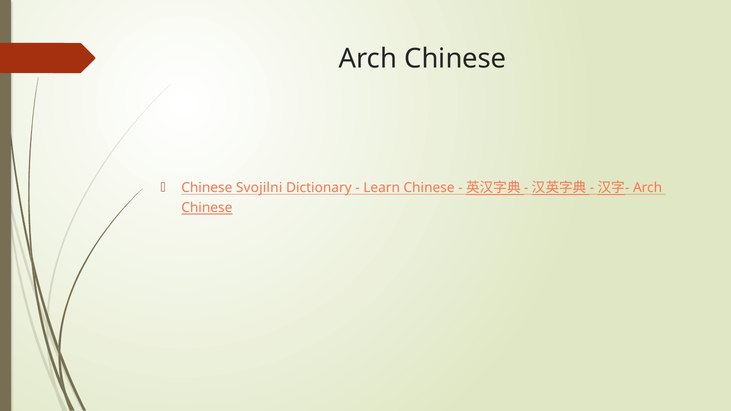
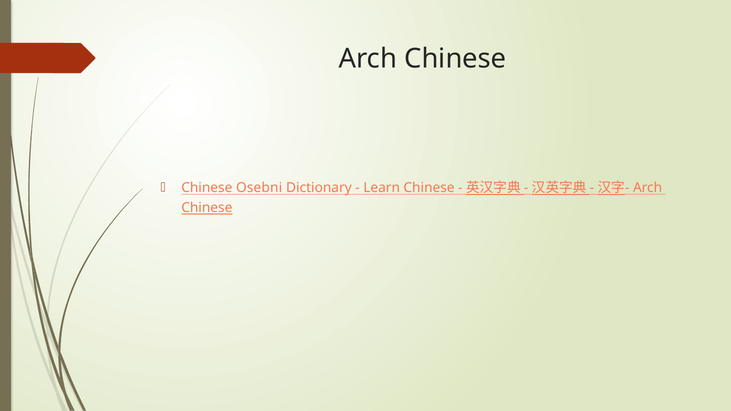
Svojilni: Svojilni -> Osebni (259, 188)
